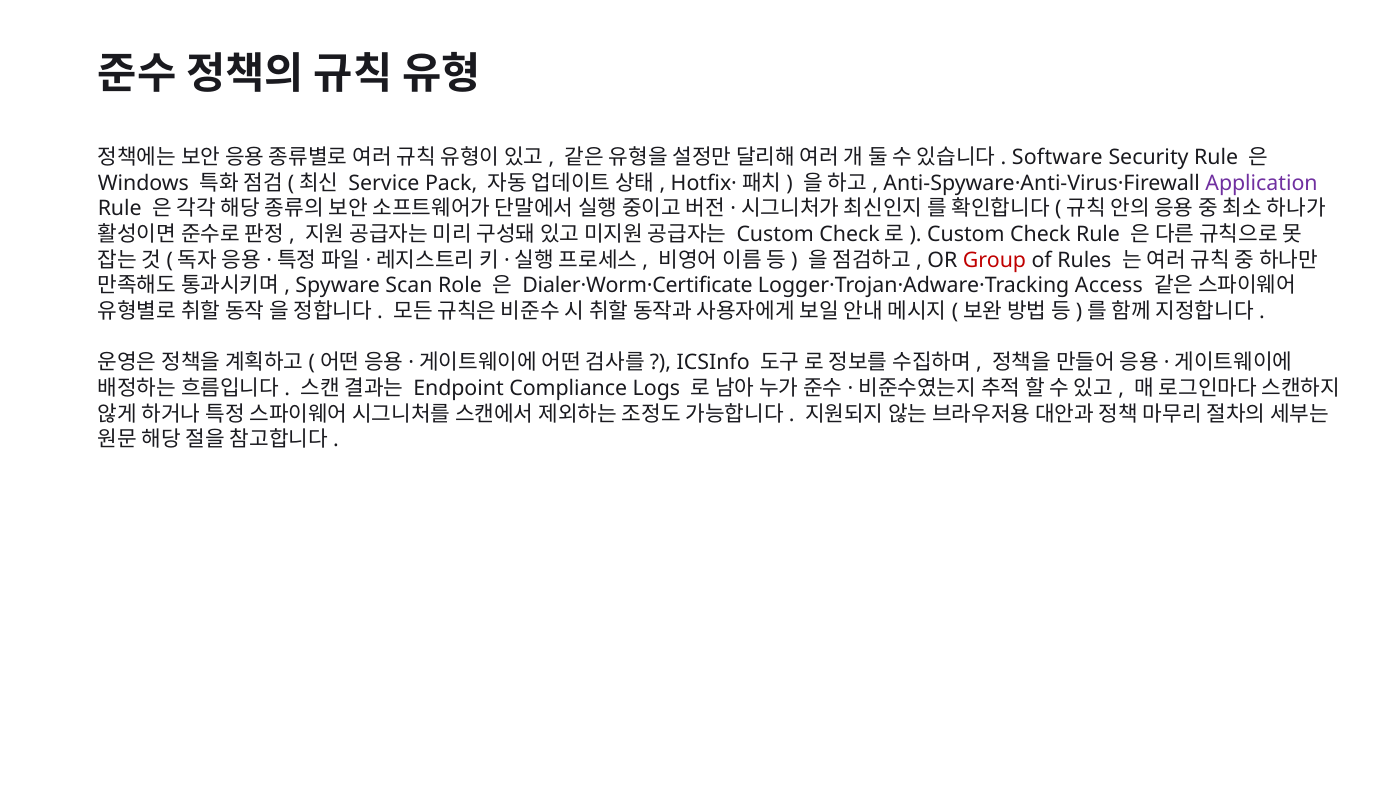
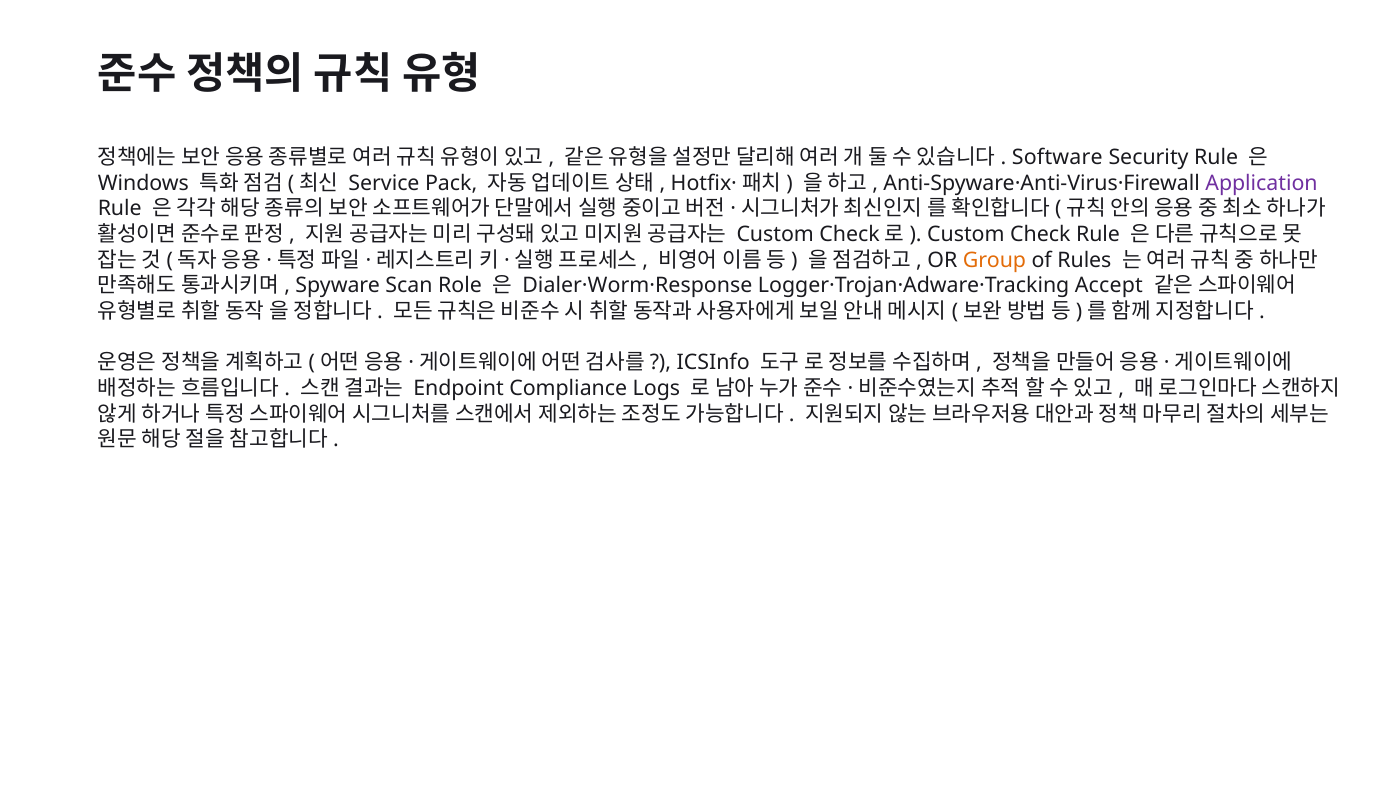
Group colour: red -> orange (994, 260)
Dialer·Worm·Certificate: Dialer·Worm·Certificate -> Dialer·Worm·Response (637, 286)
Access: Access -> Accept (1109, 286)
